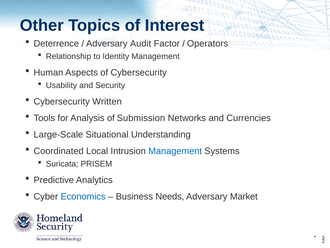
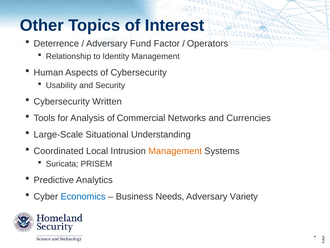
Audit: Audit -> Fund (141, 44)
Submission: Submission -> Commercial (141, 118)
Management colour: blue -> orange (175, 151)
Market: Market -> Variety (244, 196)
